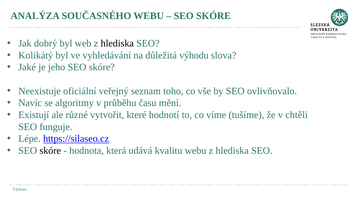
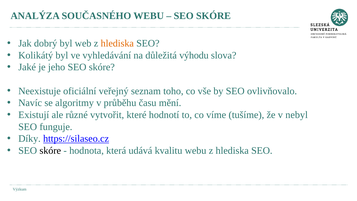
hlediska colour: black -> orange (117, 43)
chtěli: chtěli -> nebyl (297, 115)
Lépe: Lépe -> Díky (29, 139)
